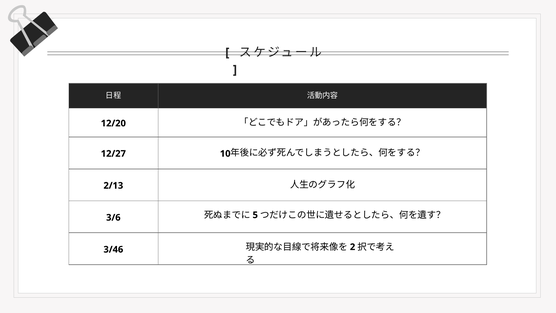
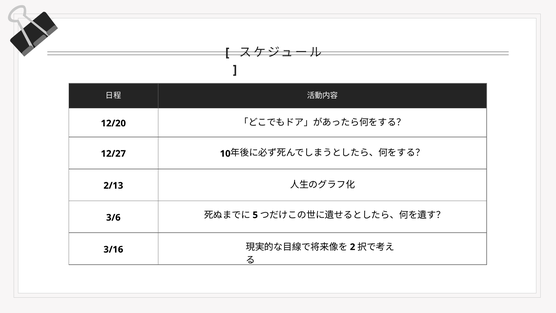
3/46: 3/46 -> 3/16 (113, 249)
